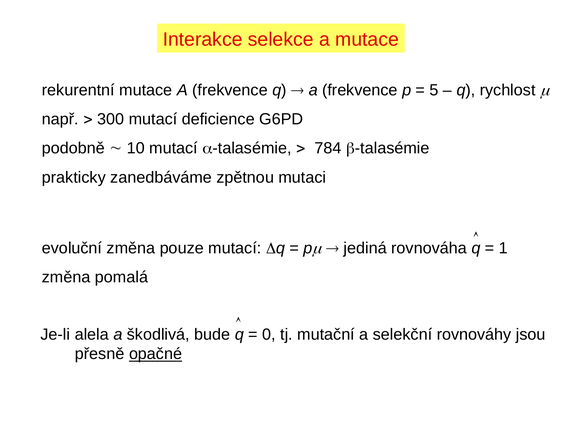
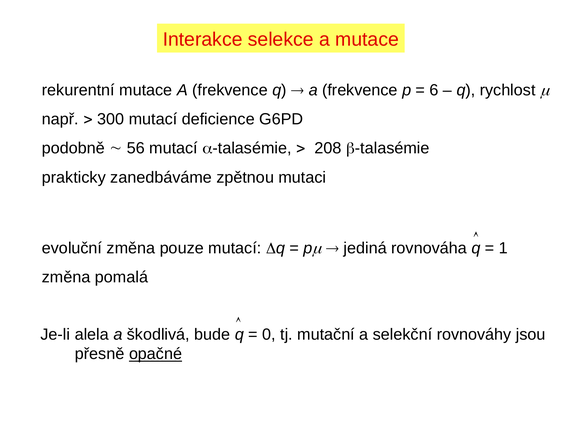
5: 5 -> 6 (434, 90)
10: 10 -> 56 (136, 148)
784: 784 -> 208 (328, 148)
